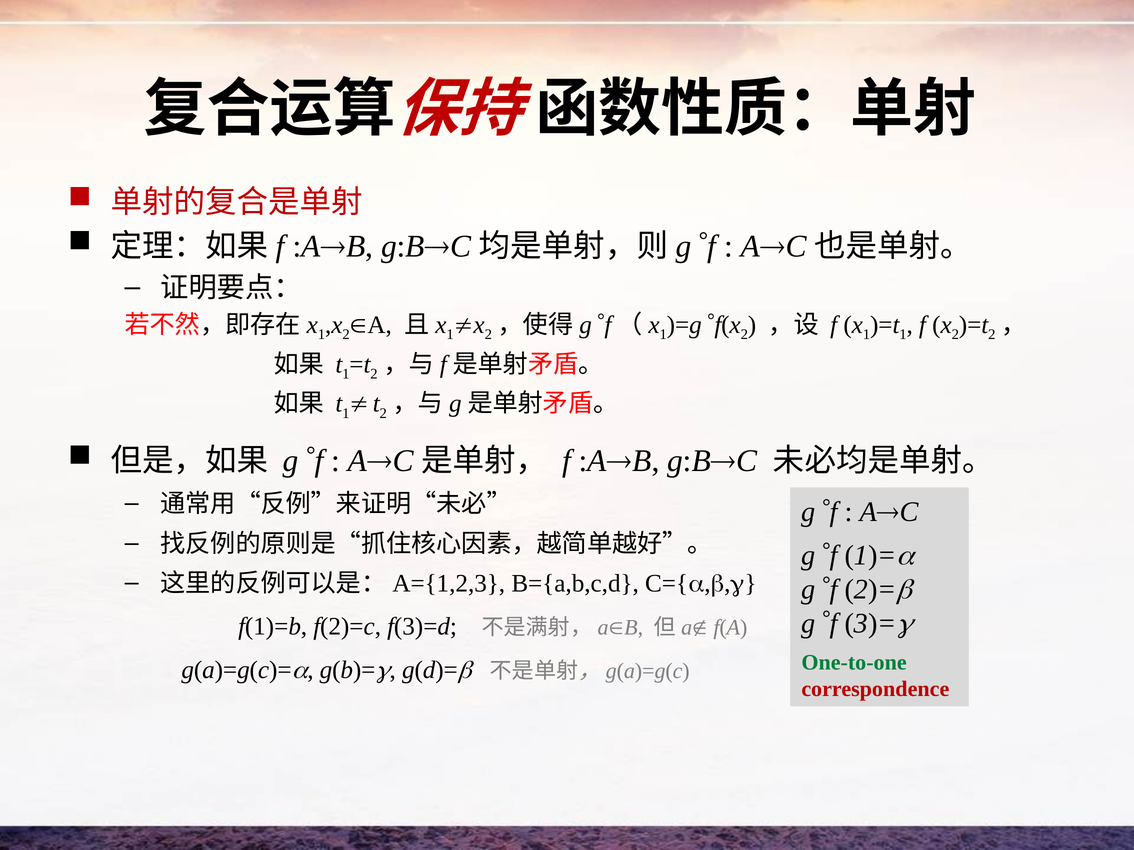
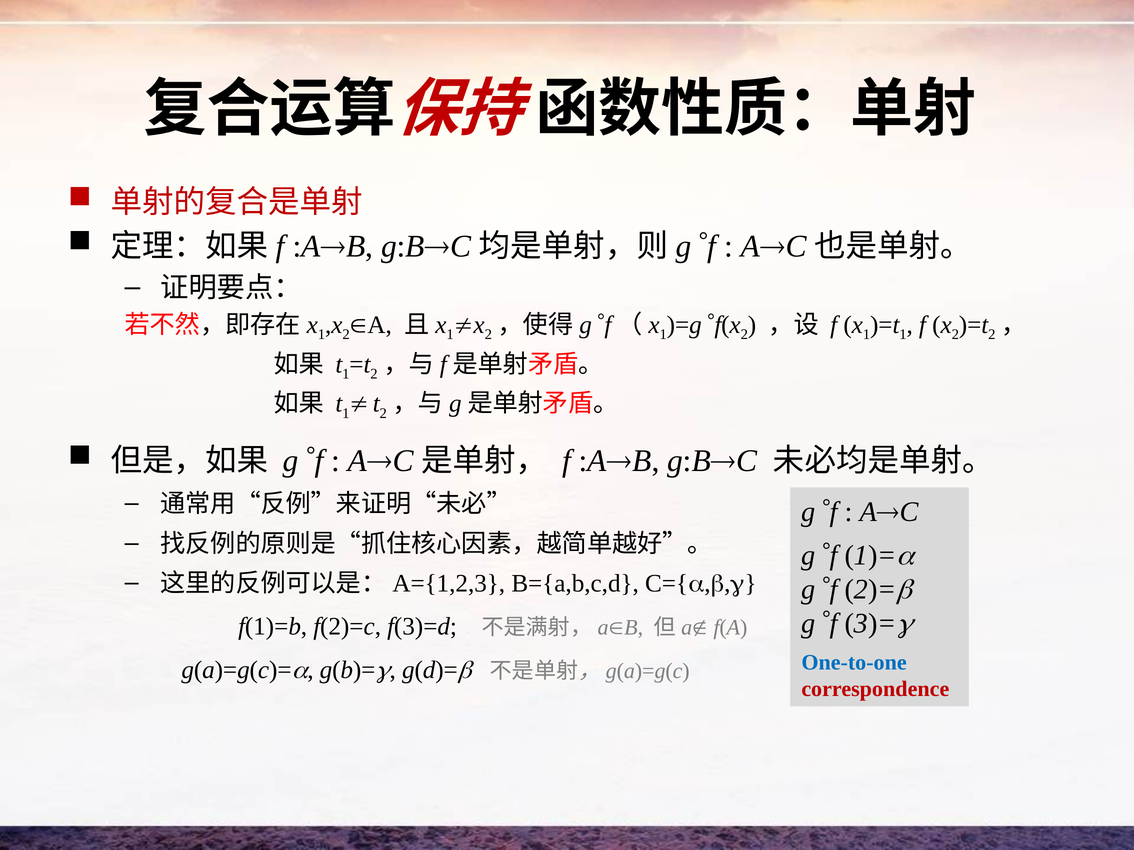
One-to-one colour: green -> blue (854, 663)
